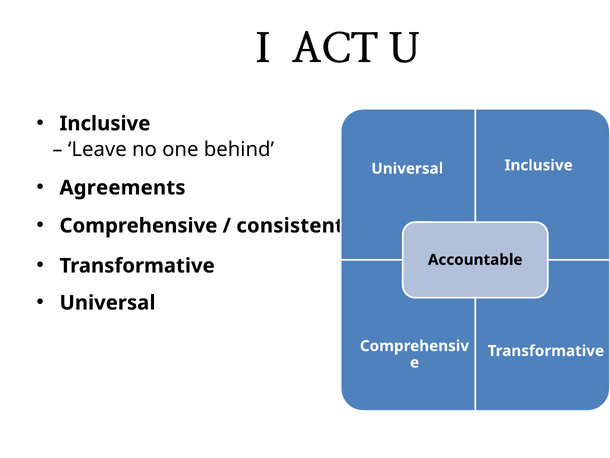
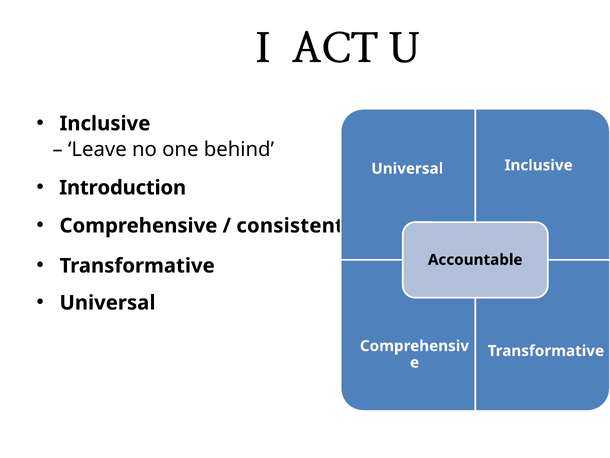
Agreements: Agreements -> Introduction (123, 188)
